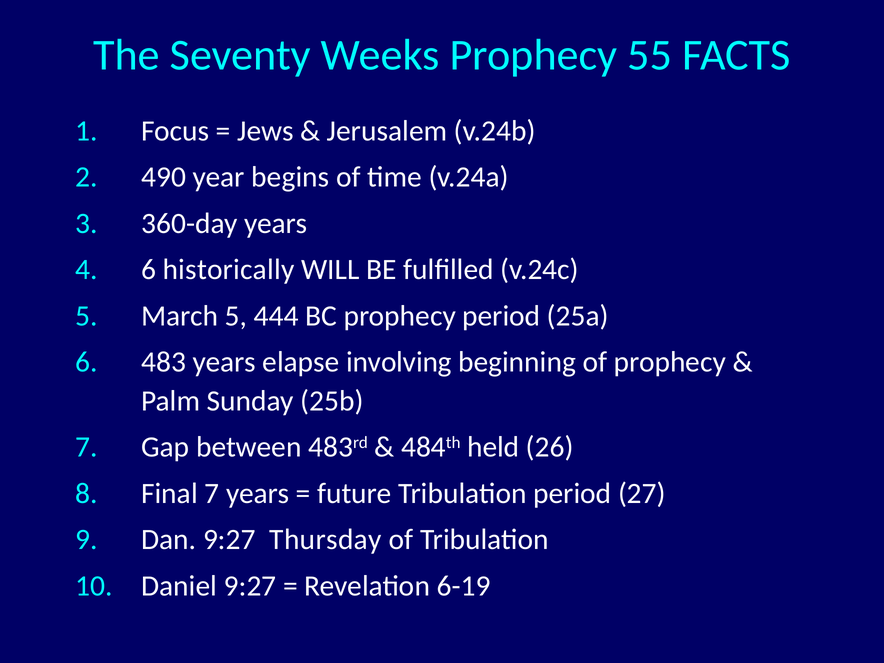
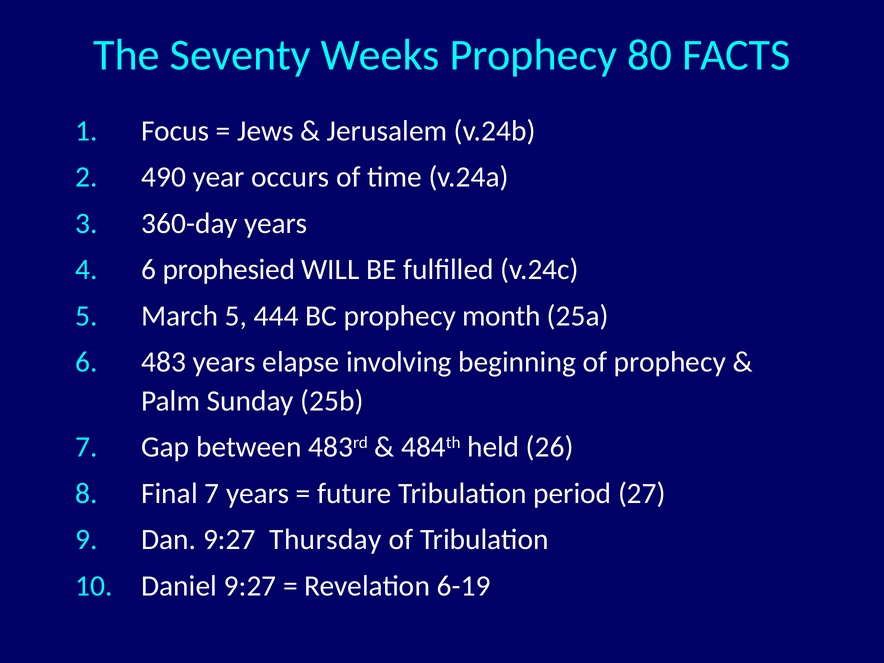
55: 55 -> 80 (650, 55)
begins: begins -> occurs (290, 177)
historically: historically -> prophesied (229, 270)
prophecy period: period -> month (501, 316)
